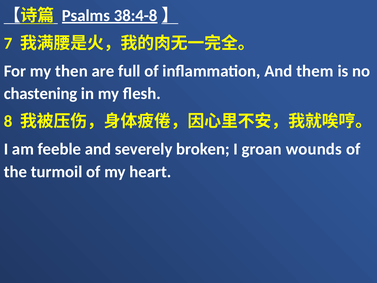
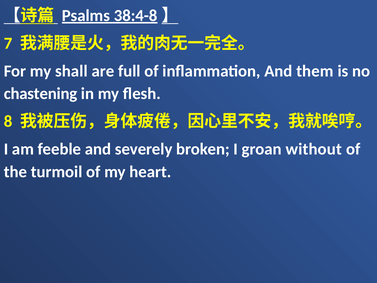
then: then -> shall (71, 71)
wounds: wounds -> without (314, 149)
